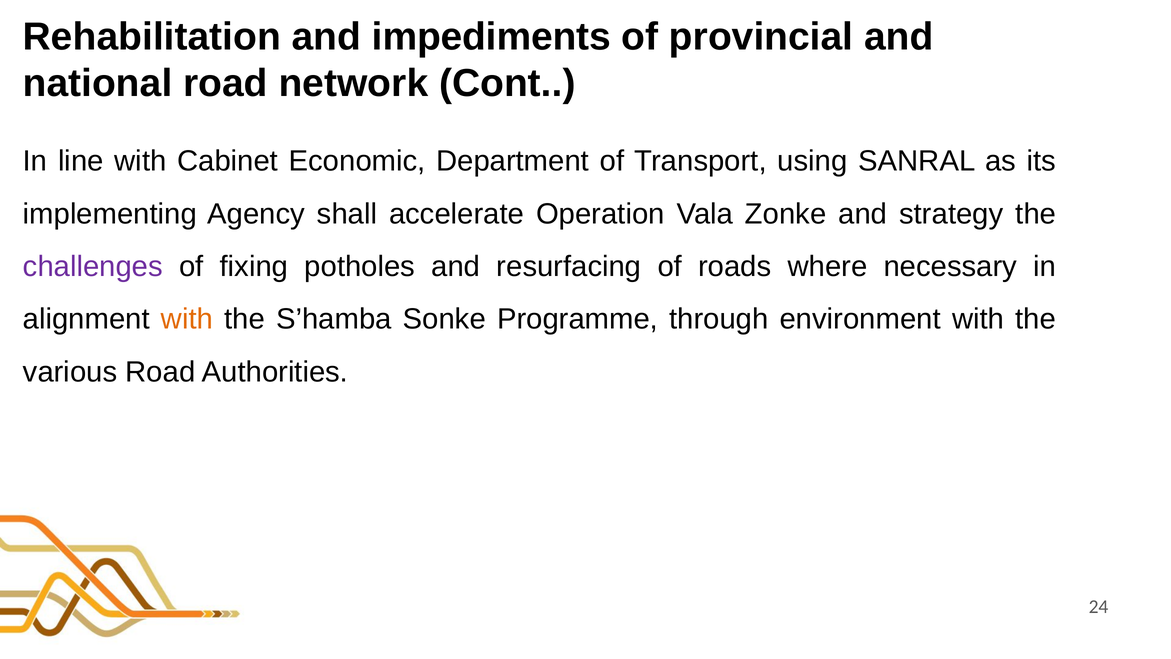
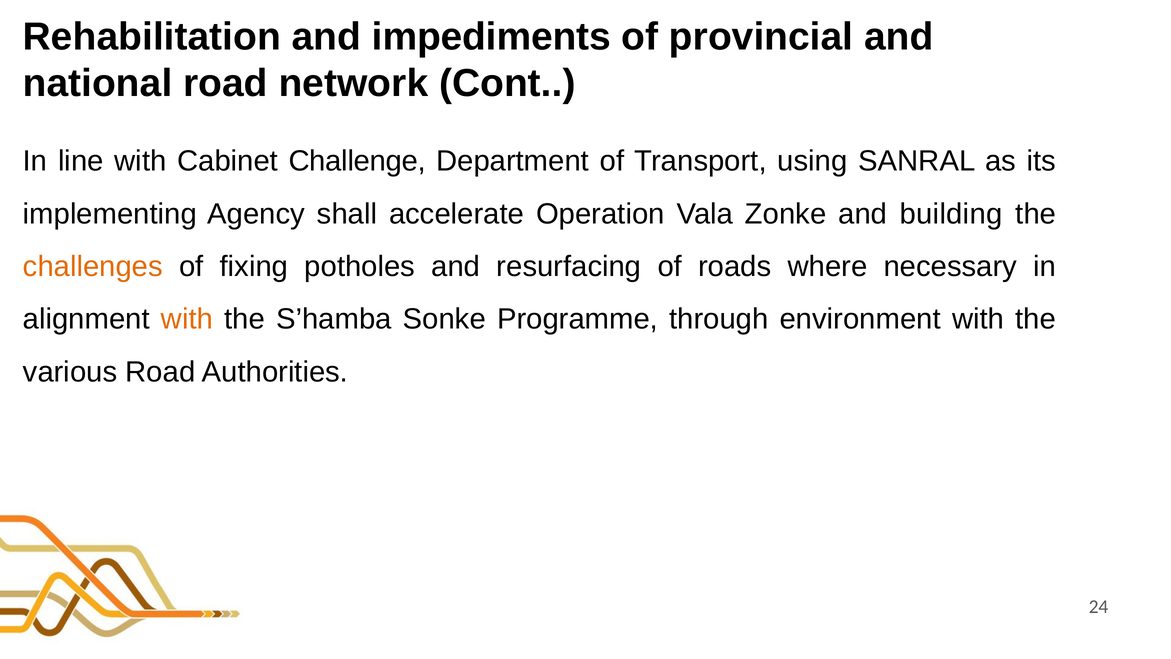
Economic: Economic -> Challenge (357, 161)
strategy: strategy -> building (951, 214)
challenges colour: purple -> orange (93, 266)
